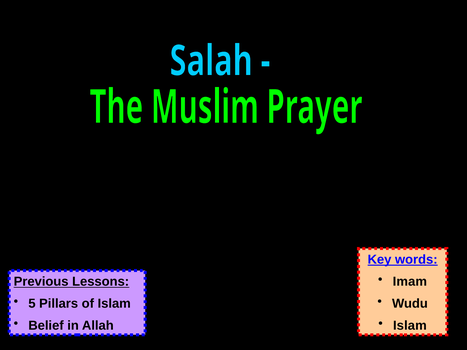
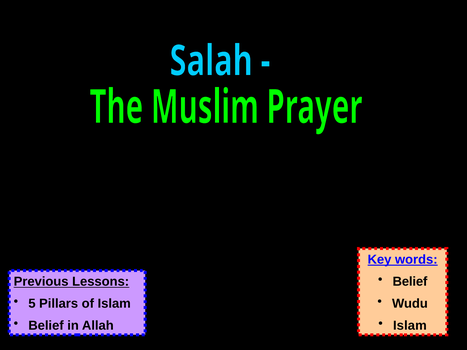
Imam: Imam -> Belief (410, 282)
